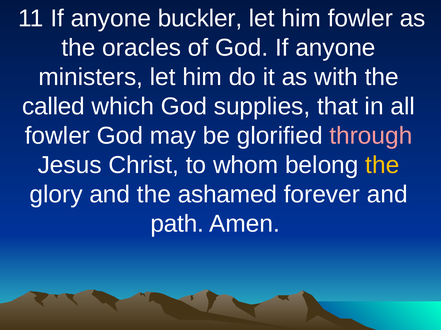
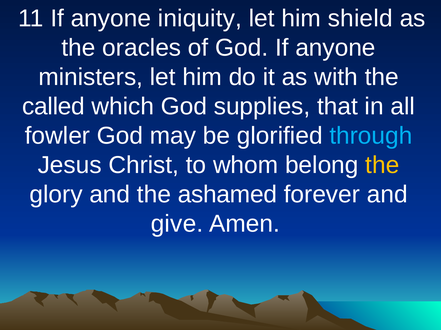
buckler: buckler -> iniquity (200, 19)
him fowler: fowler -> shield (360, 19)
through colour: pink -> light blue (371, 136)
path: path -> give (177, 224)
